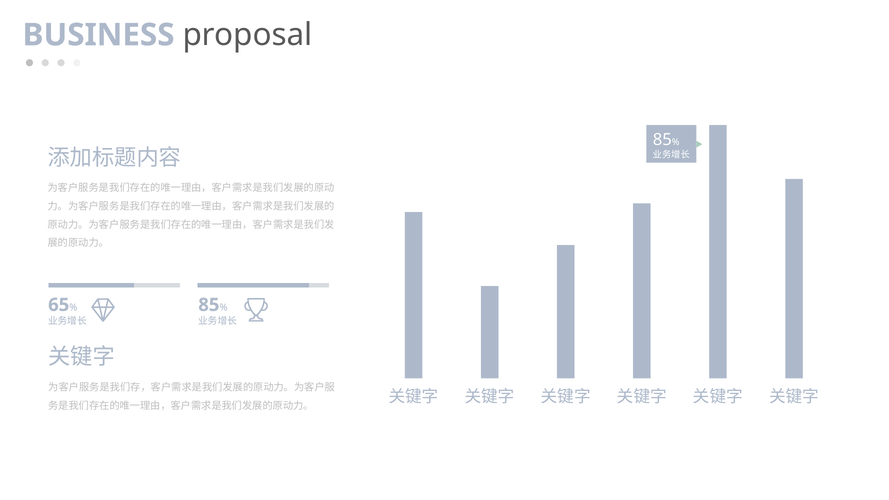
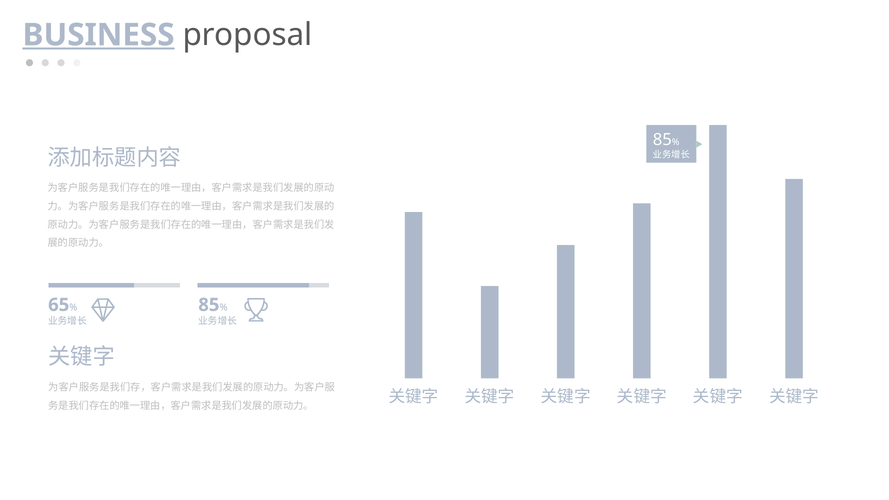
BUSINESS underline: none -> present (99, 35)
